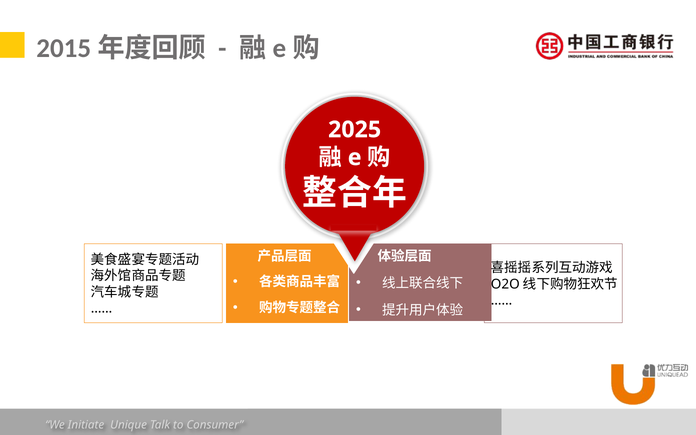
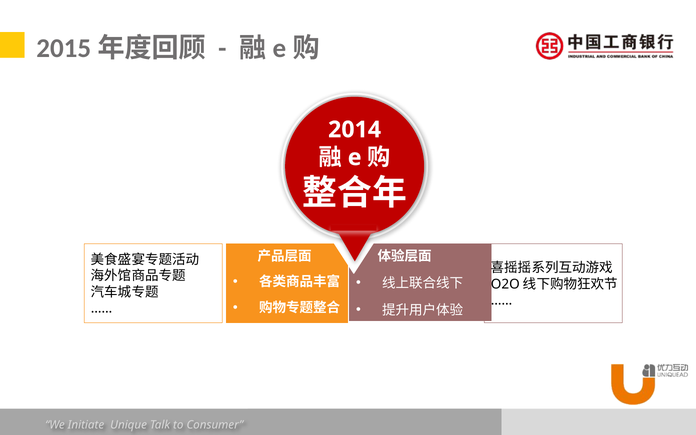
2025: 2025 -> 2014 (355, 130)
